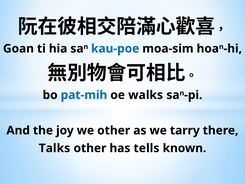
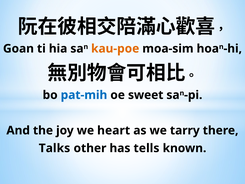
kau-poe colour: blue -> orange (115, 49)
walks: walks -> sweet (146, 95)
we other: other -> heart (114, 130)
